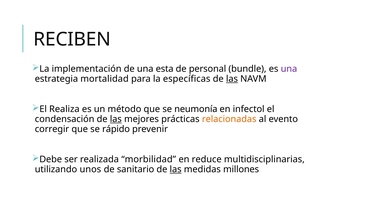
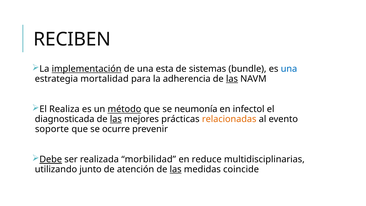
implementación underline: none -> present (87, 69)
personal: personal -> sistemas (208, 69)
una colour: purple -> blue (289, 69)
específicas: específicas -> adherencia (187, 79)
método underline: none -> present (124, 109)
condensación: condensación -> diagnosticada (65, 119)
corregir: corregir -> soporte (52, 129)
rápido: rápido -> ocurre (116, 129)
Debe underline: none -> present (51, 159)
unos: unos -> junto (90, 169)
sanitario: sanitario -> atención (136, 169)
millones: millones -> coincide (241, 169)
